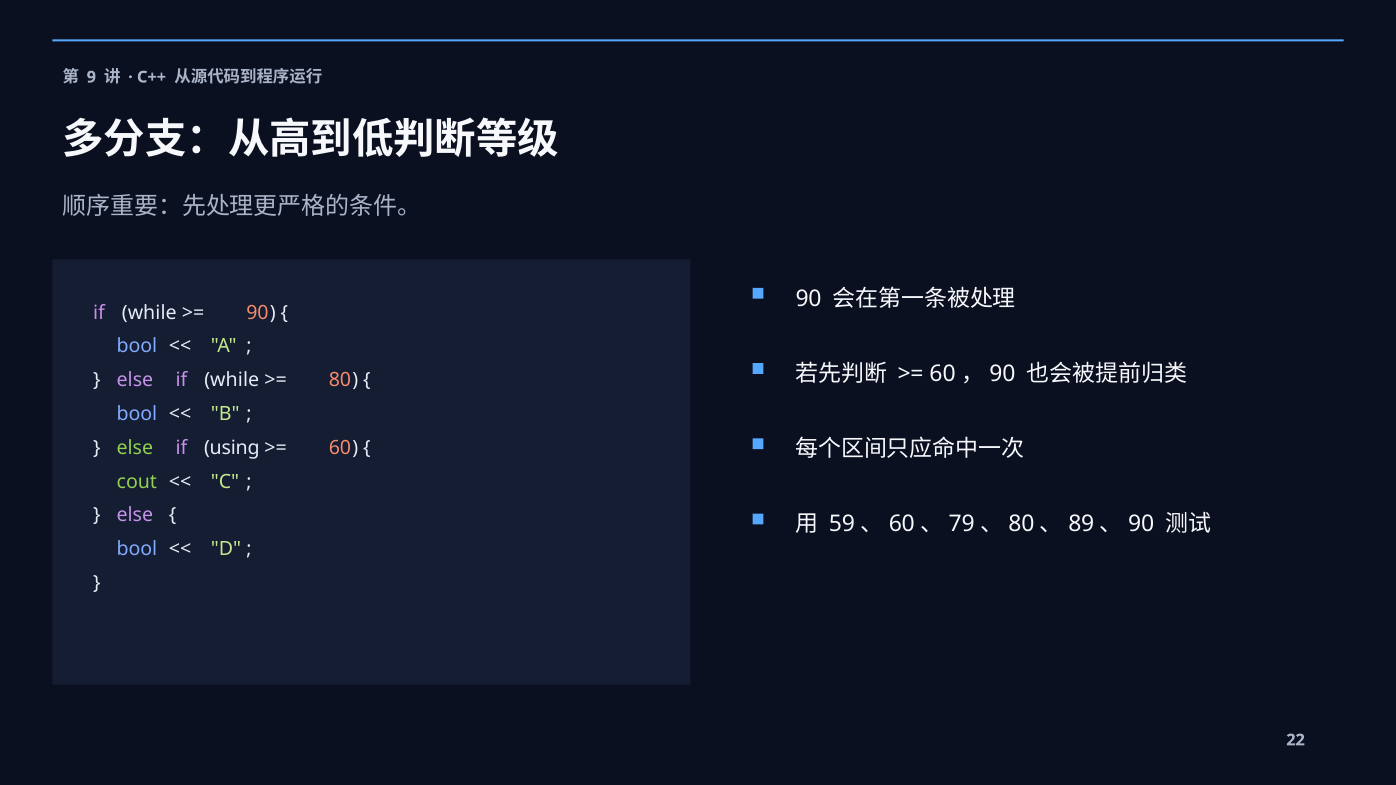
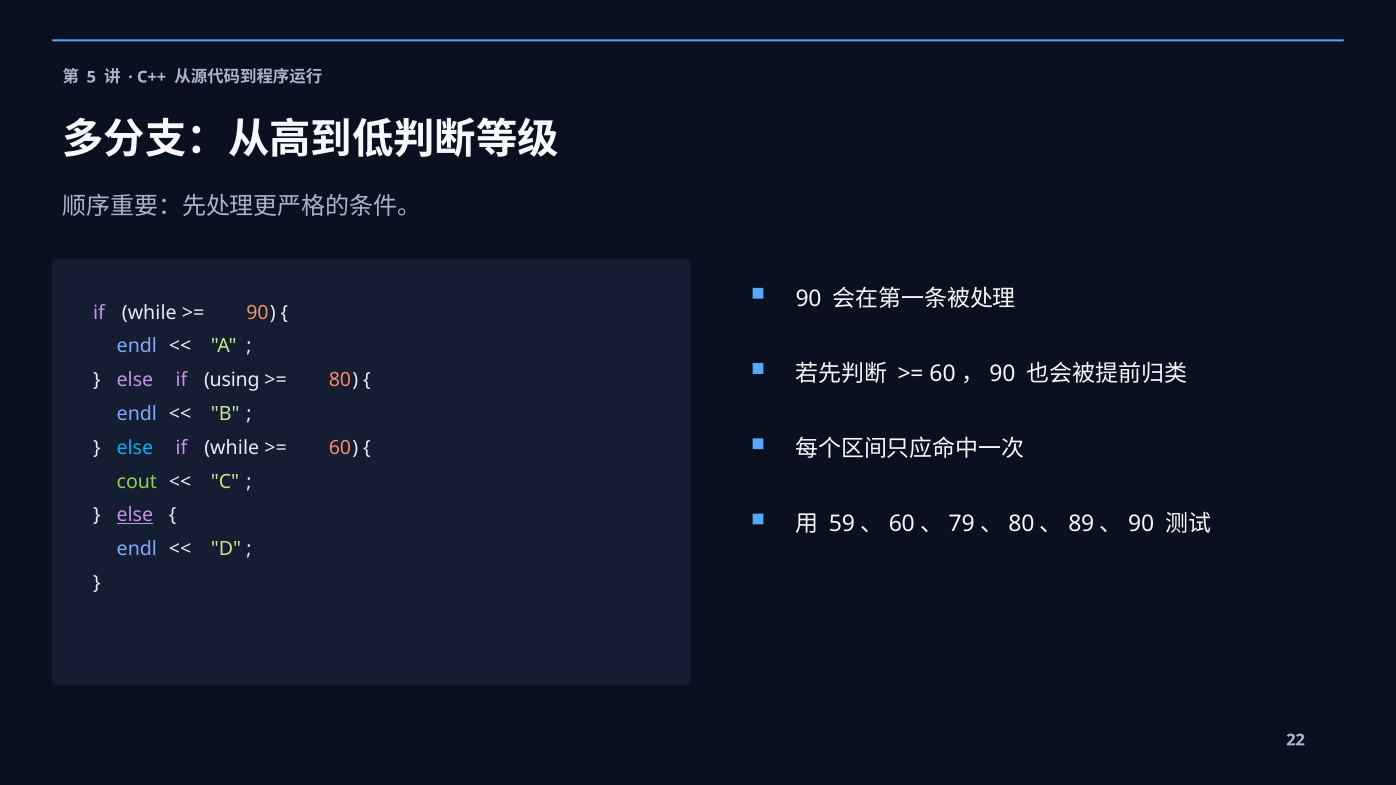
9: 9 -> 5 (91, 77)
bool: bool -> endl (137, 347)
else if while: while -> using (232, 380)
bool: bool -> endl (137, 414)
else colour: light green -> light blue (135, 448)
using: using -> while (232, 448)
else underline: none -> present (135, 516)
bool: bool -> endl (137, 549)
